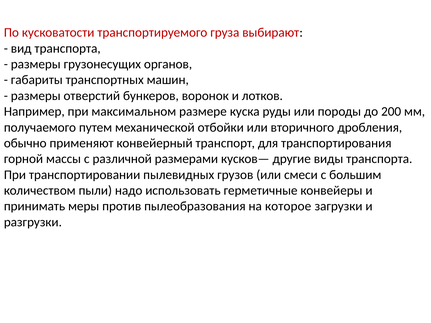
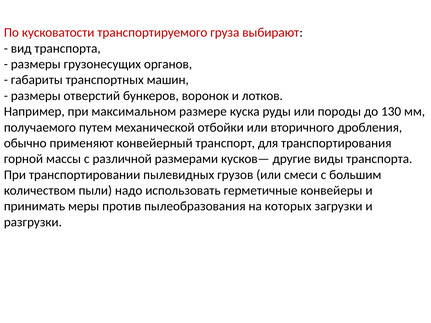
200: 200 -> 130 (391, 112)
которое: которое -> которых (288, 206)
